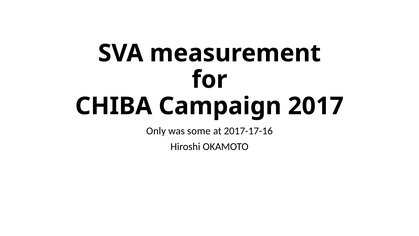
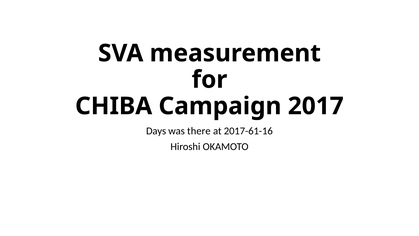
Only: Only -> Days (156, 131)
some: some -> there (199, 131)
2017-17-16: 2017-17-16 -> 2017-61-16 (248, 131)
